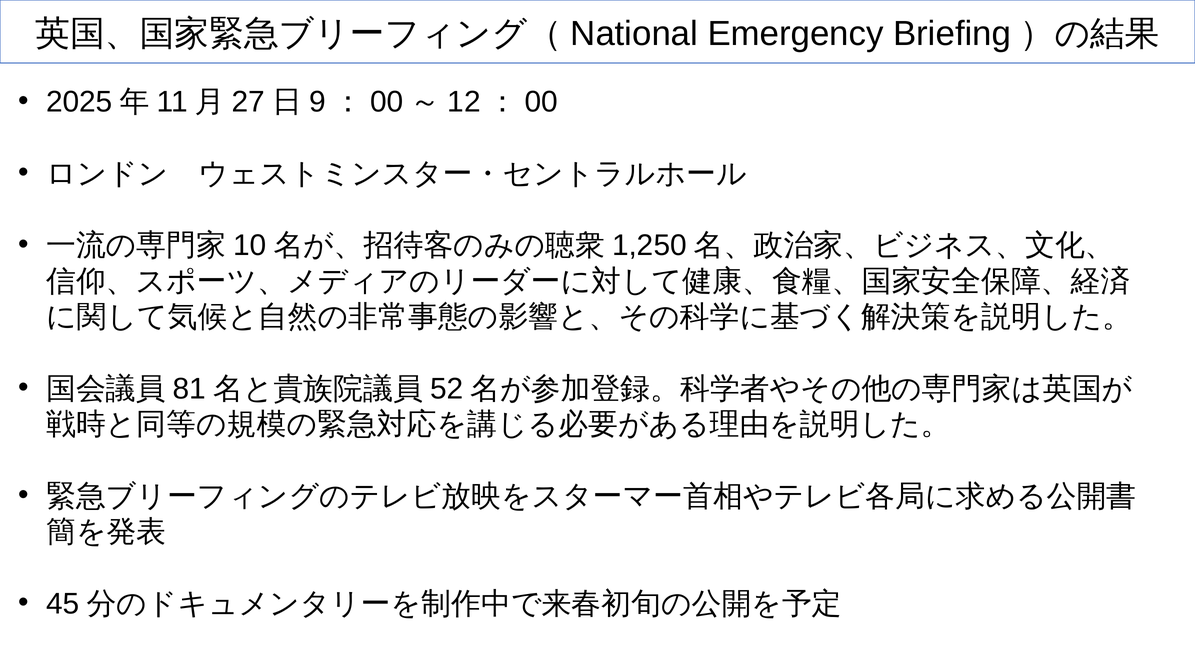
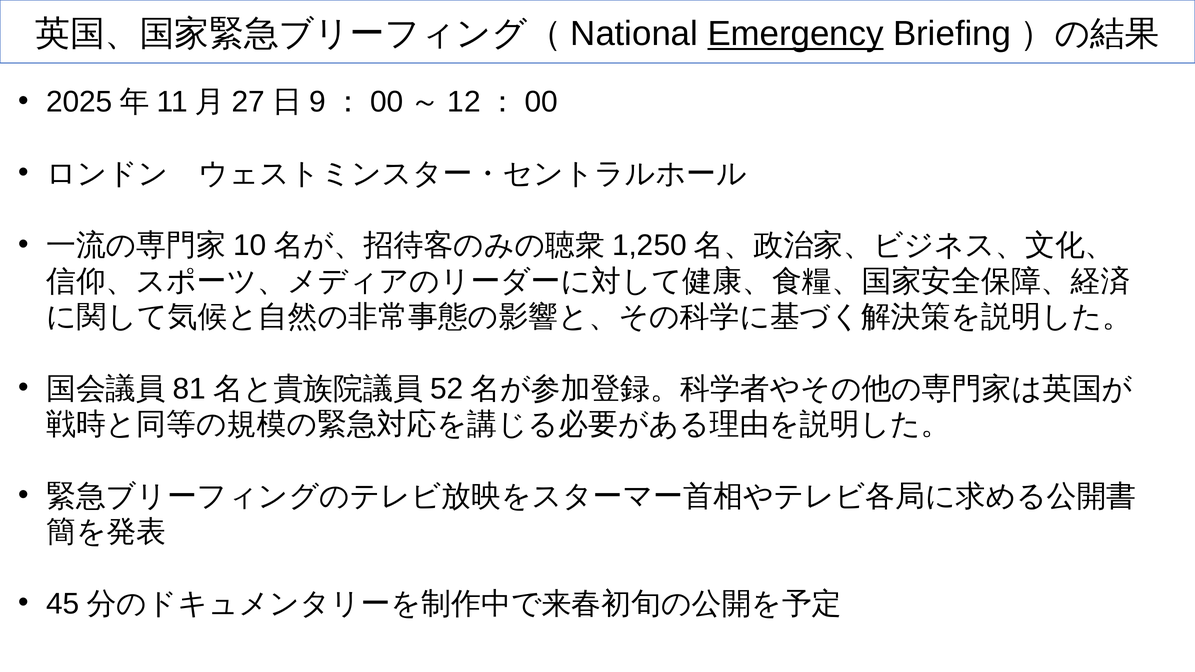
Emergency underline: none -> present (796, 34)
